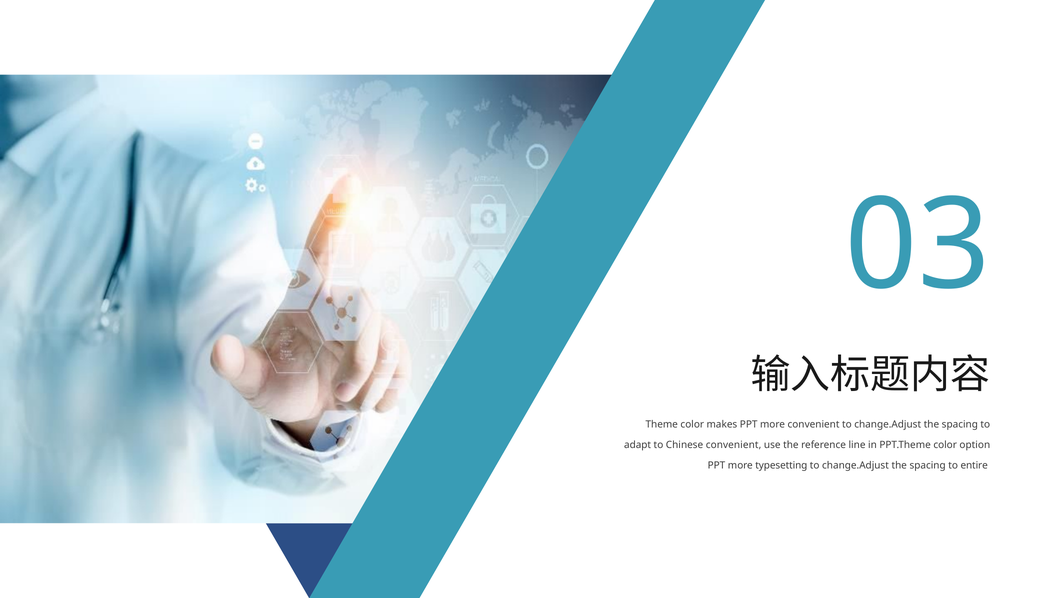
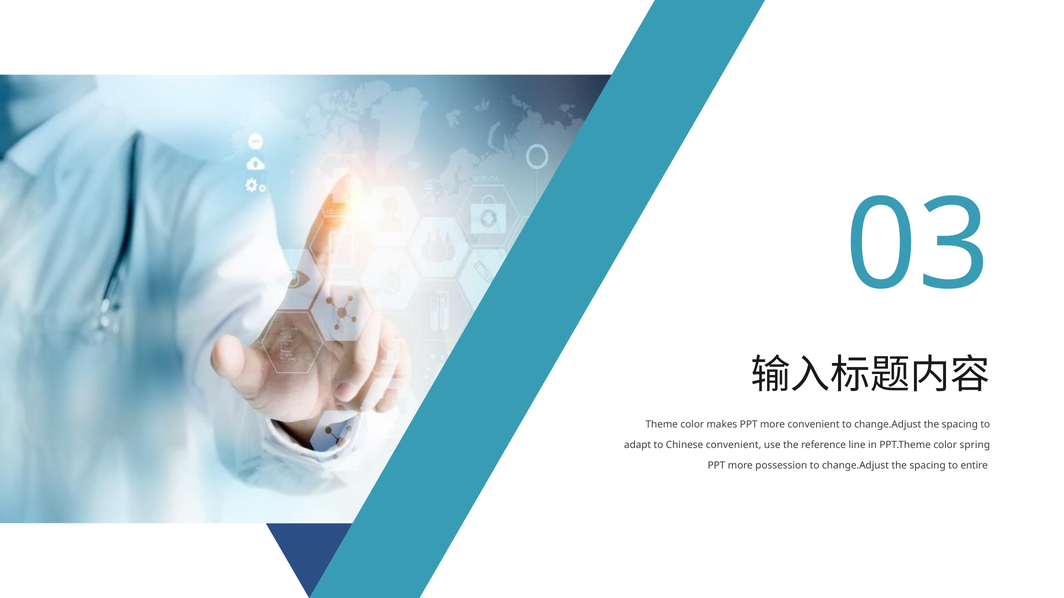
option: option -> spring (975, 445)
typesetting: typesetting -> possession (781, 466)
